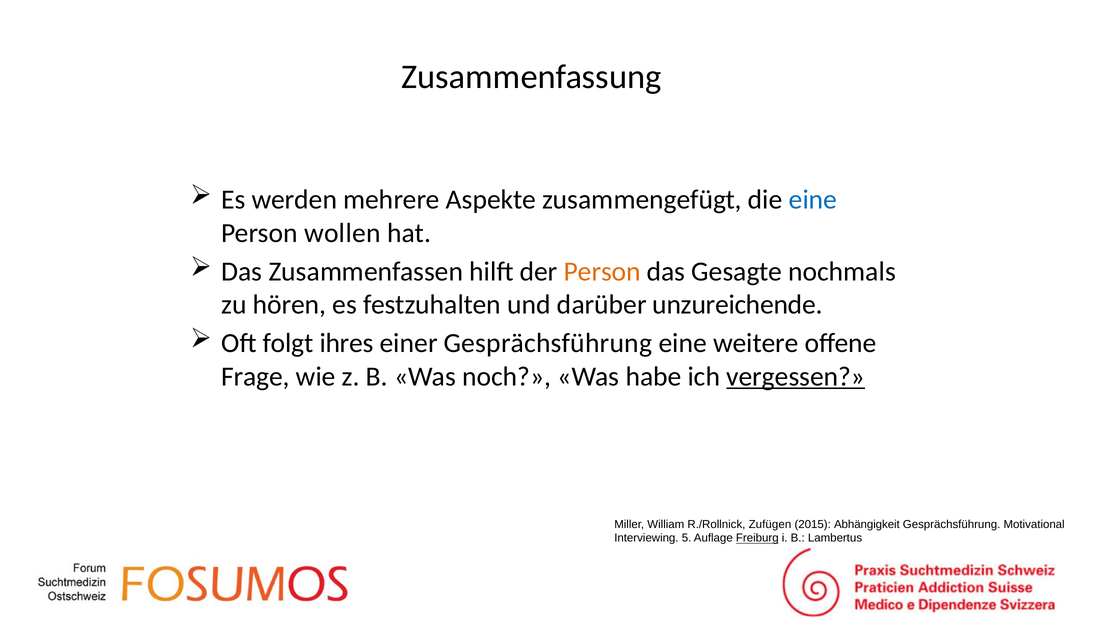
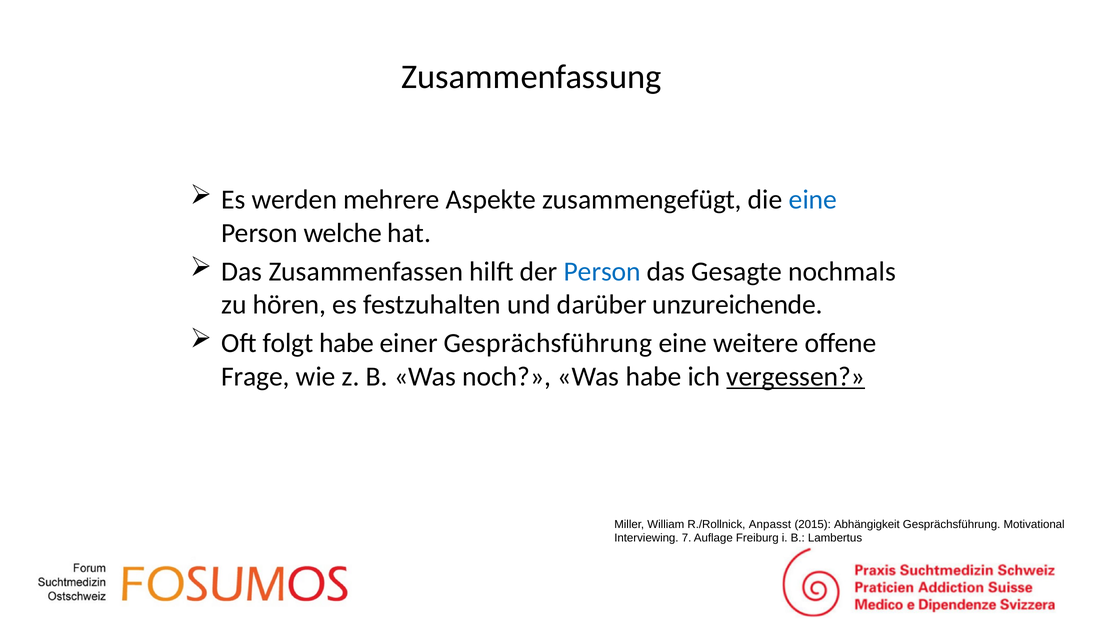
wollen: wollen -> welche (343, 233)
Person colour: orange -> blue (602, 272)
folgt ihres: ihres -> habe (347, 344)
Zufügen: Zufügen -> Anpasst (770, 525)
5: 5 -> 7 (687, 539)
Freiburg underline: present -> none (757, 539)
